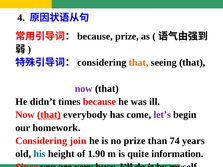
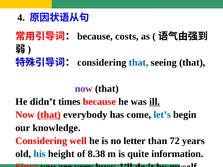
because prize: prize -> costs (127, 36)
that colour: orange -> blue (139, 63)
ill underline: none -> present (155, 102)
let’s colour: purple -> blue (162, 115)
homework: homework -> knowledge (57, 128)
join: join -> well (78, 141)
no prize: prize -> letter (135, 141)
74: 74 -> 72 (175, 141)
1.90: 1.90 -> 8.38 (96, 154)
